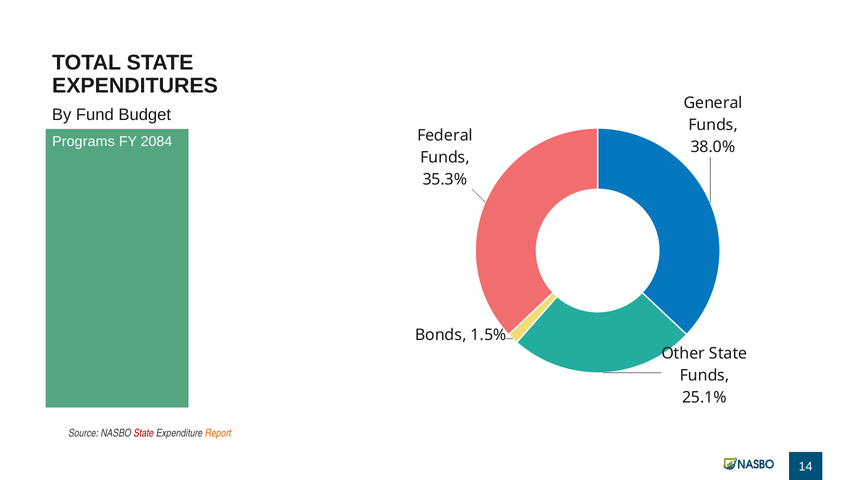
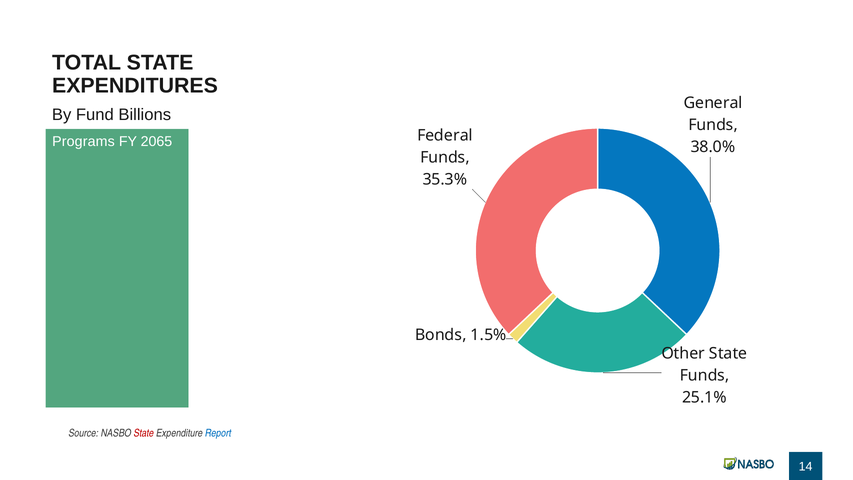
Budget: Budget -> Billions (145, 115)
2084: 2084 -> 2065 (156, 142)
Report colour: orange -> blue (218, 433)
